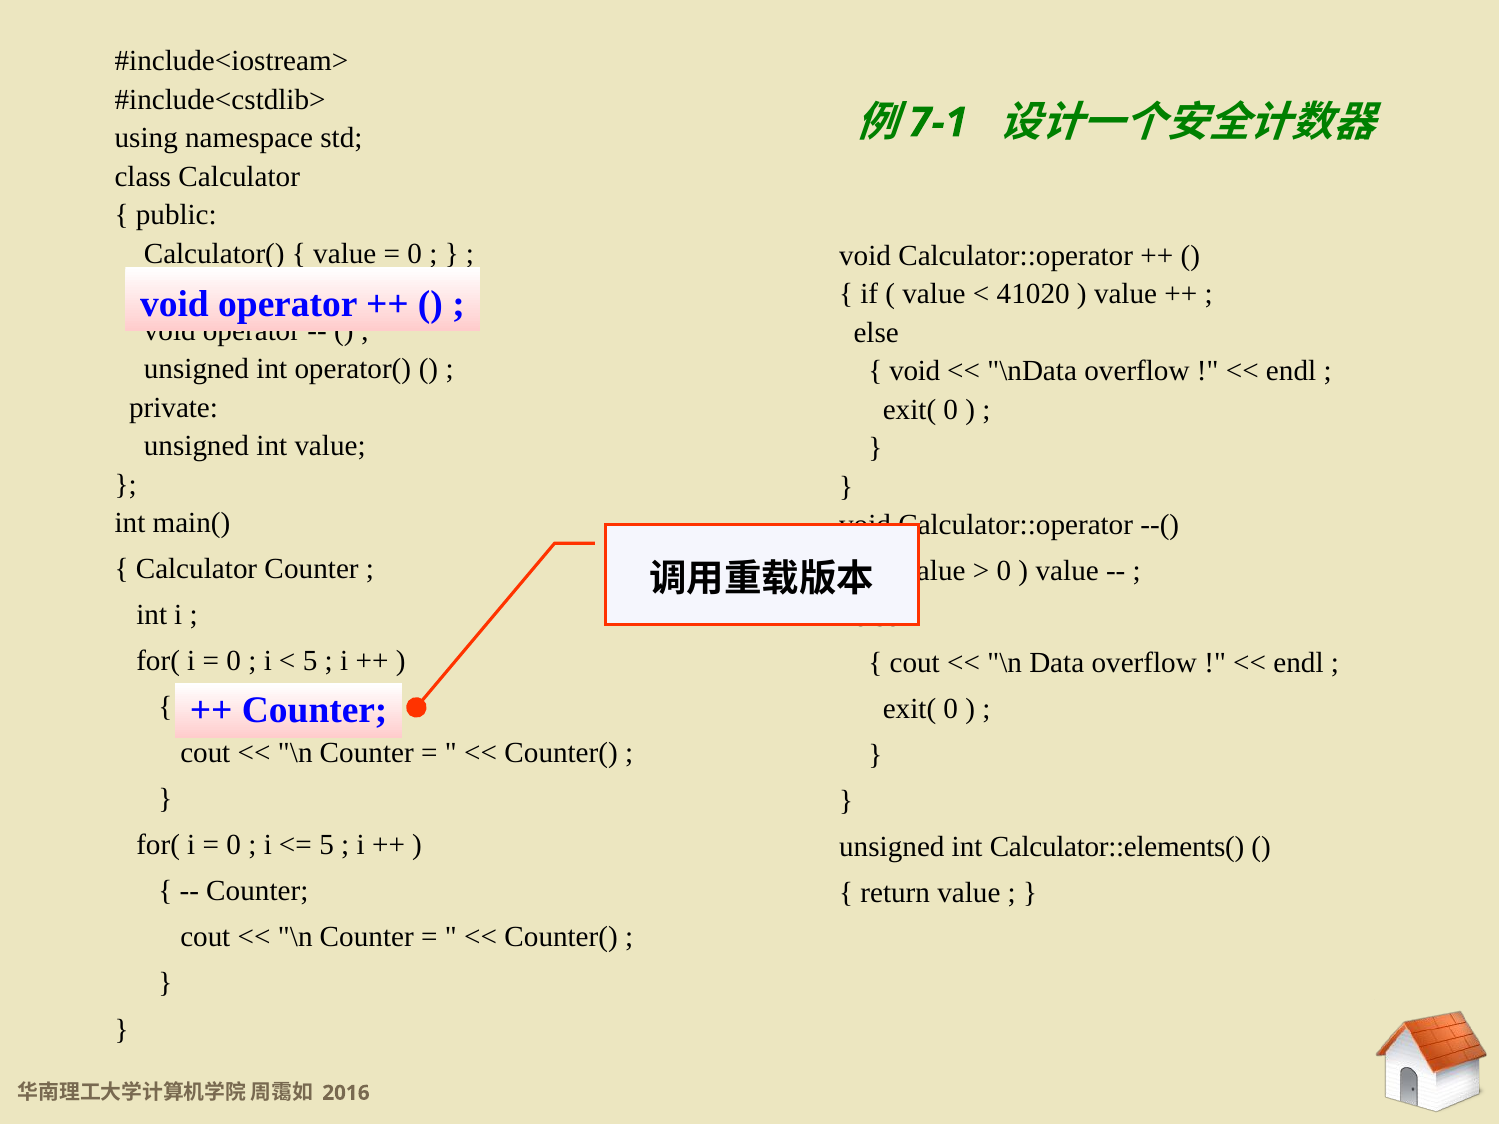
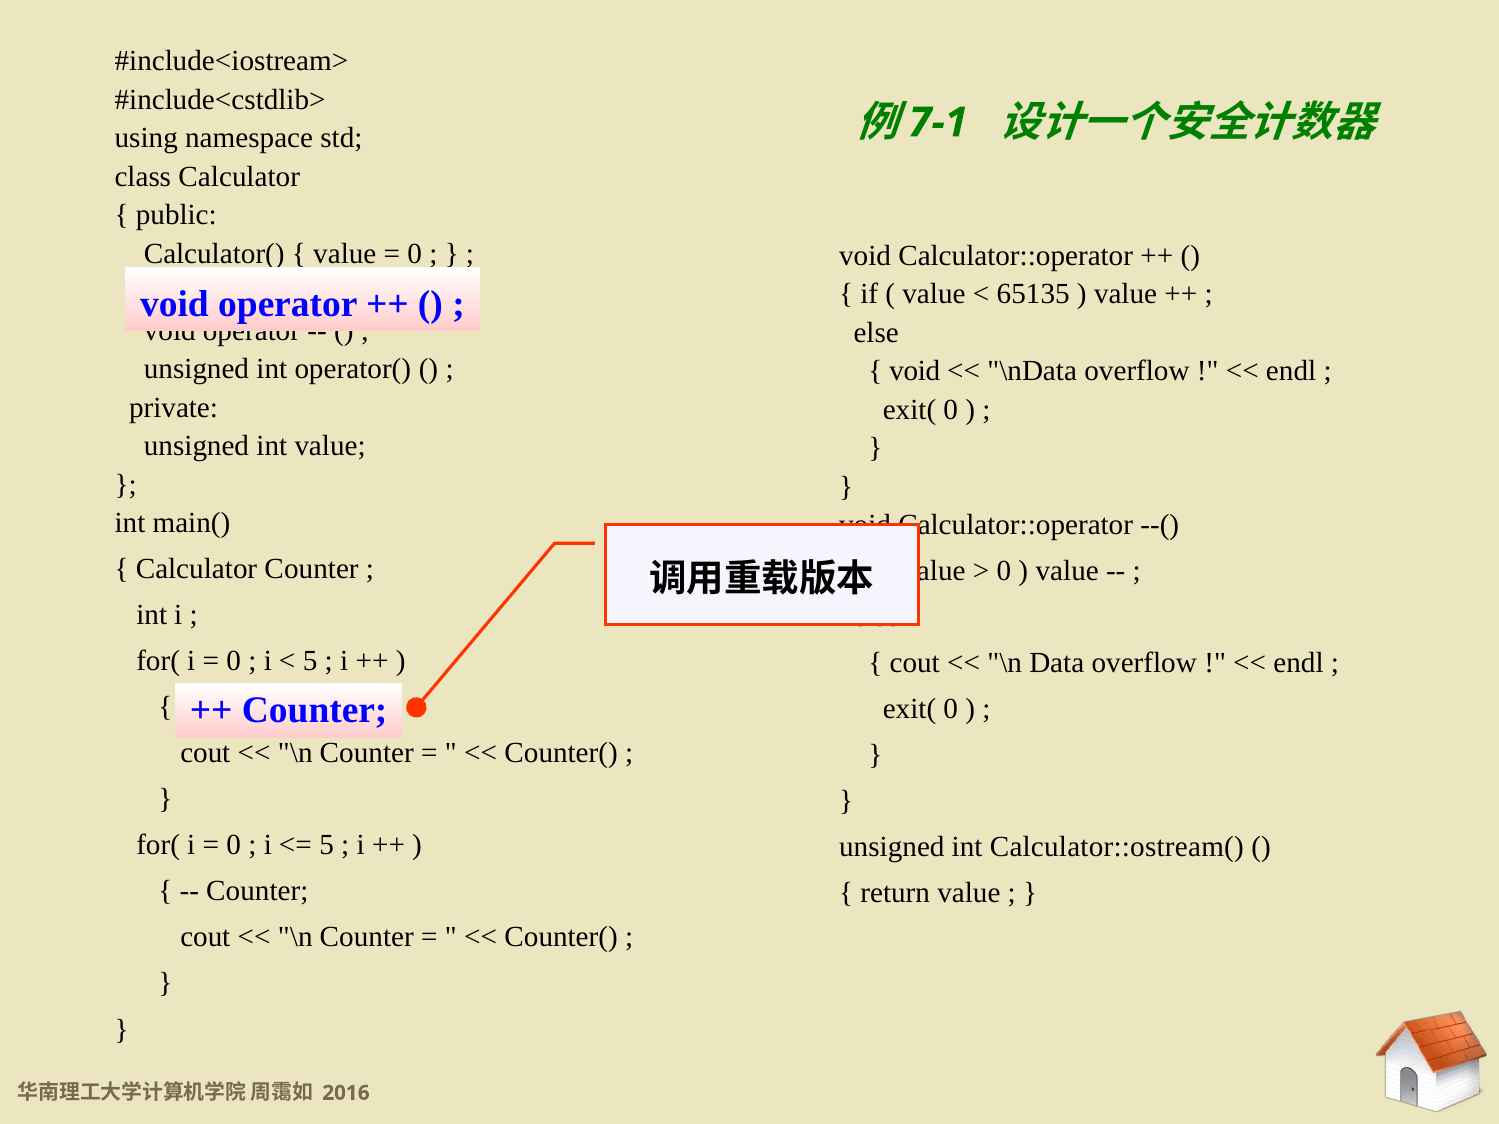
41020: 41020 -> 65135 (1033, 294)
Calculator::elements(: Calculator::elements( -> Calculator::ostream( (1117, 847)
